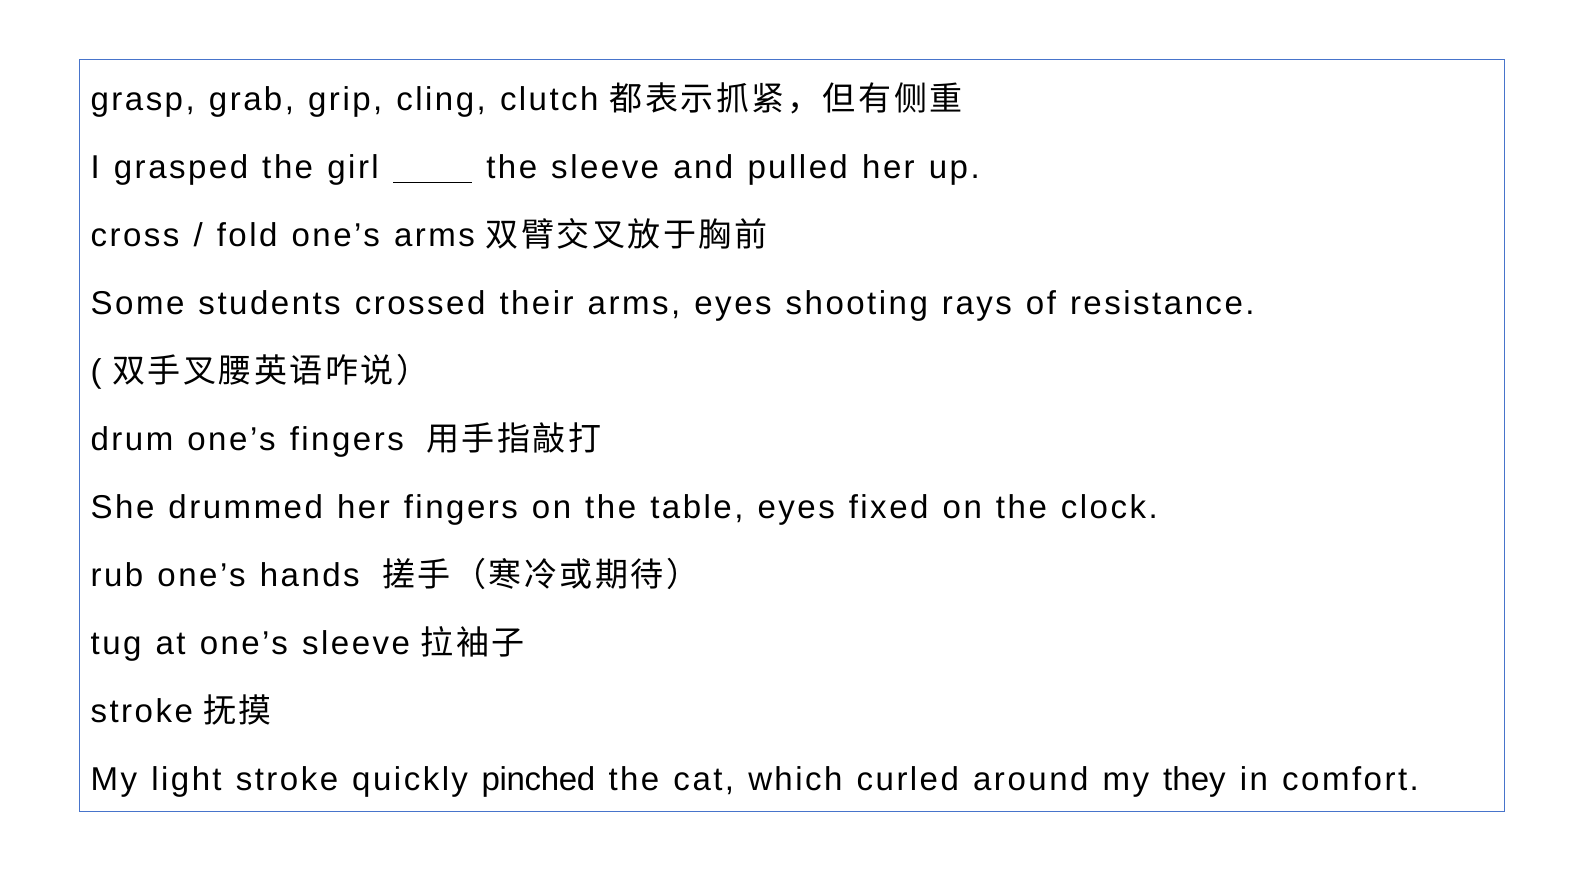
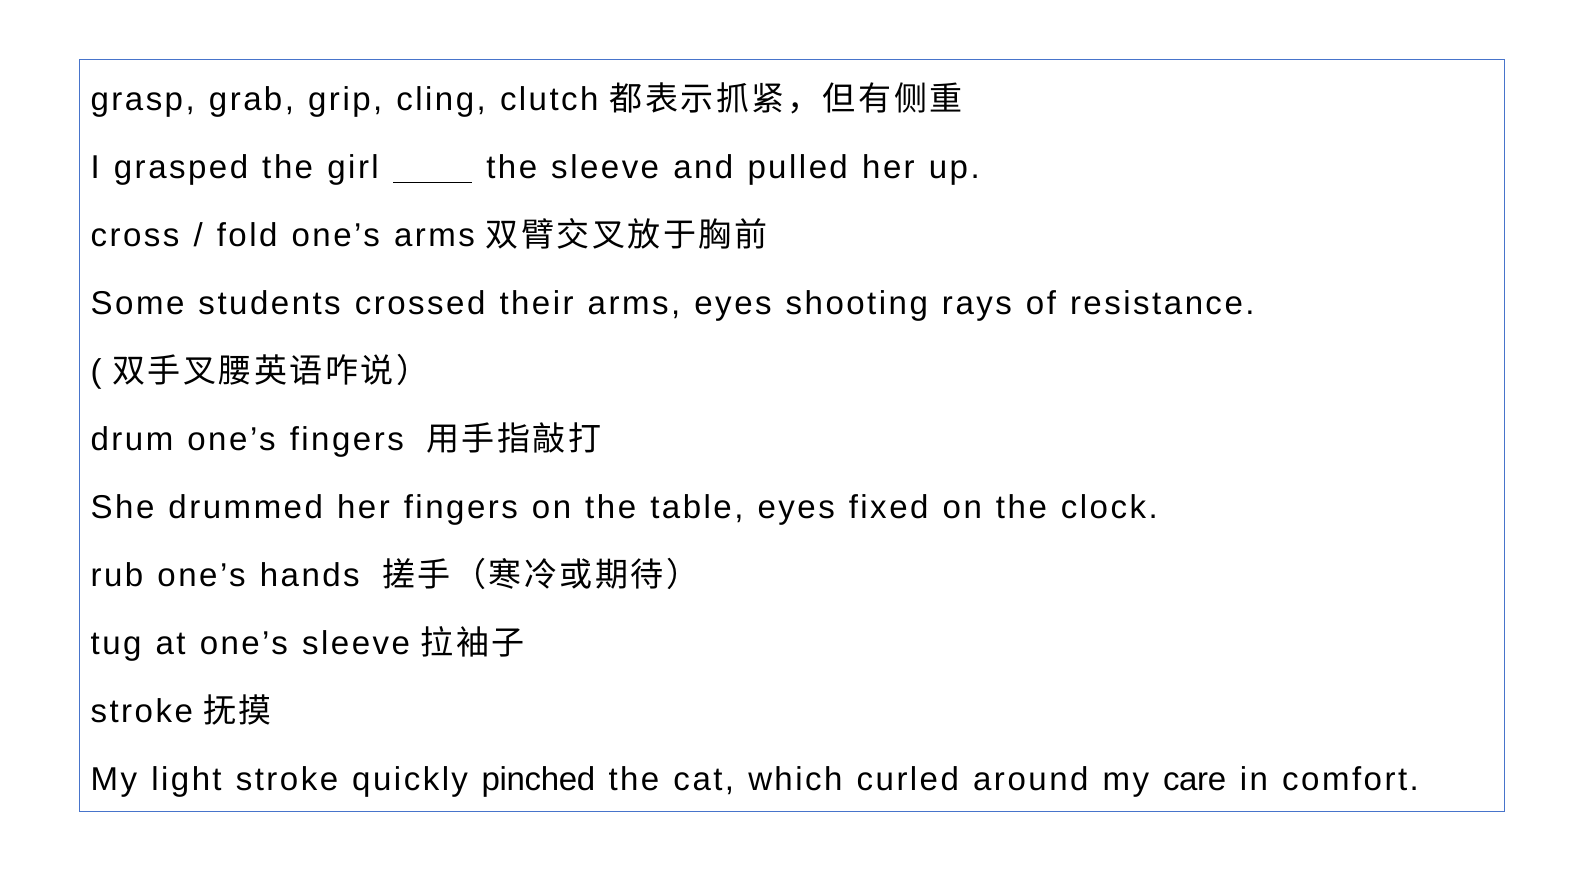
they: they -> care (1195, 780)
